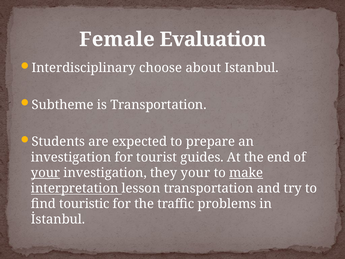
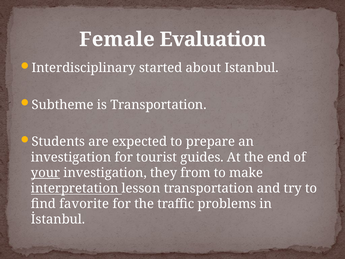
choose: choose -> started (161, 68)
they your: your -> from (196, 173)
make underline: present -> none (246, 173)
touristic: touristic -> favorite (84, 204)
